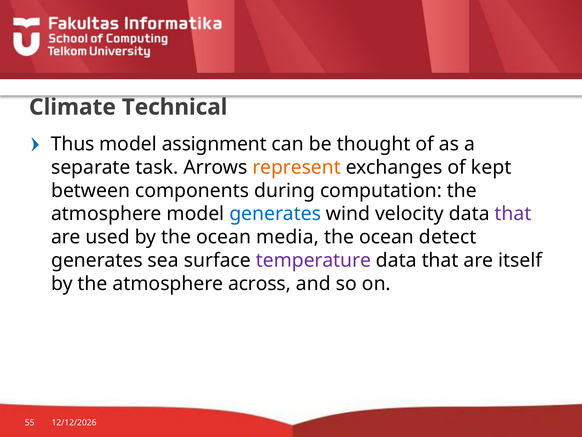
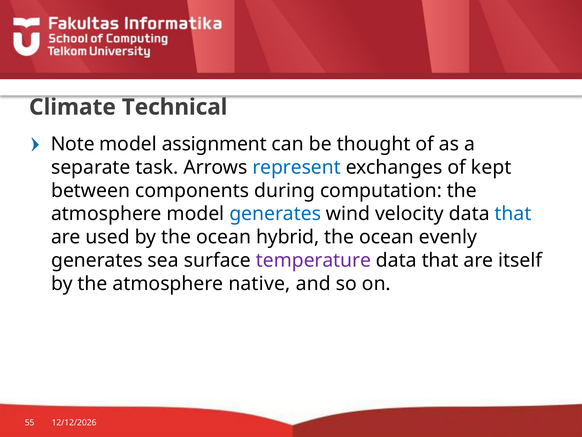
Thus: Thus -> Note (73, 144)
represent colour: orange -> blue (297, 167)
that colour: purple -> blue (513, 214)
media: media -> hybrid (288, 237)
detect: detect -> evenly (448, 237)
across: across -> native (259, 283)
